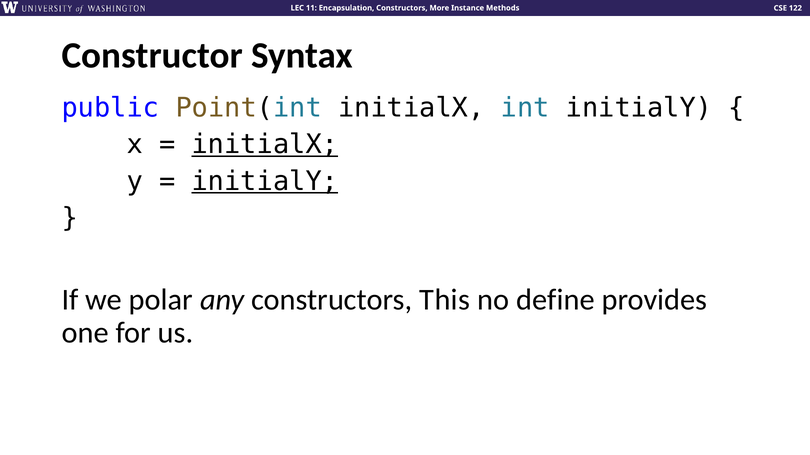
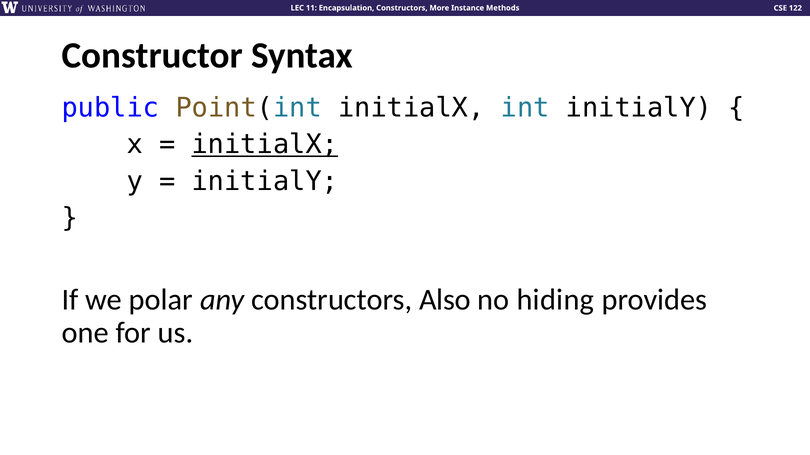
initialY underline: present -> none (265, 181)
This: This -> Also (445, 300)
define: define -> hiding (555, 300)
